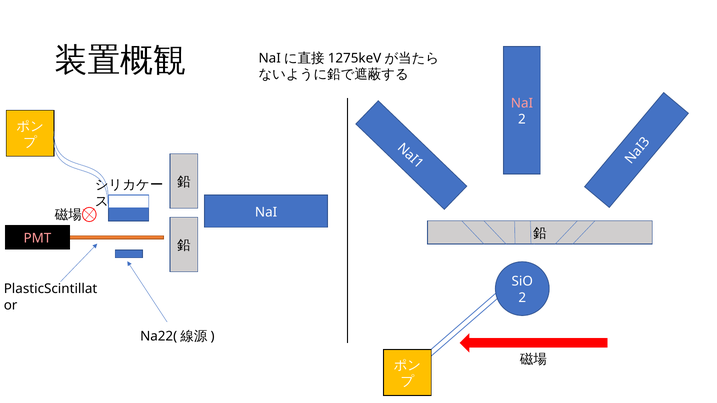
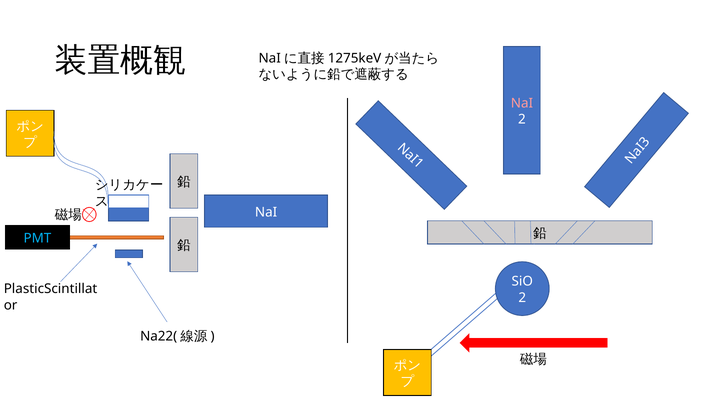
PMT colour: pink -> light blue (37, 238)
